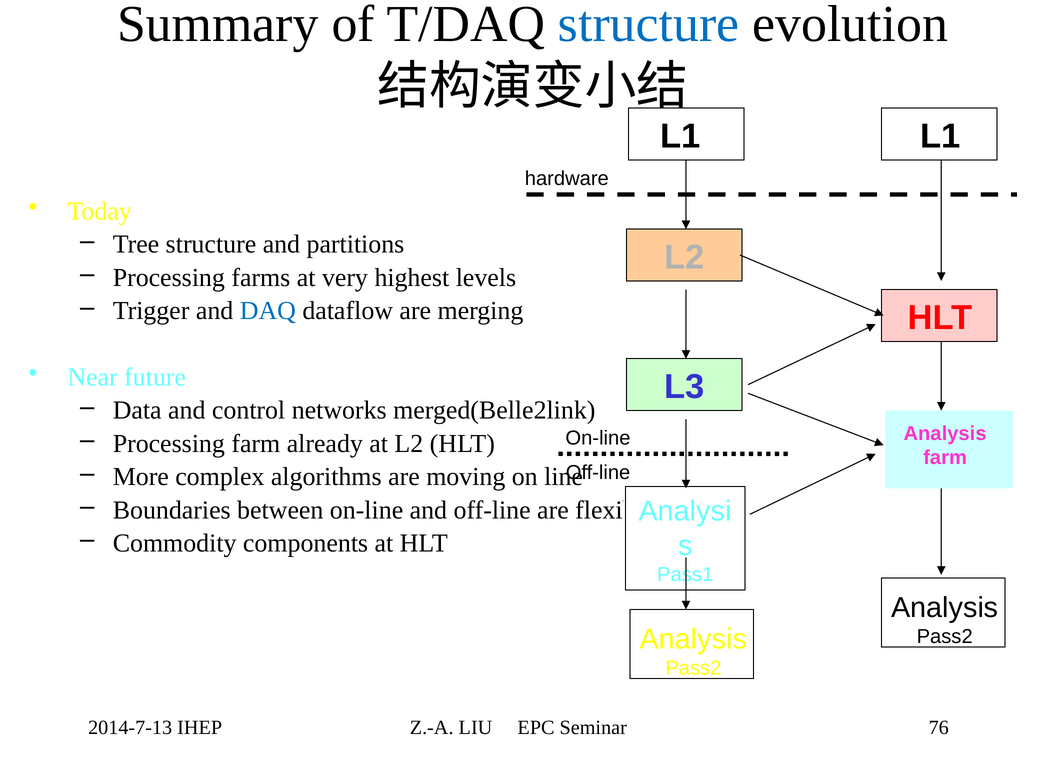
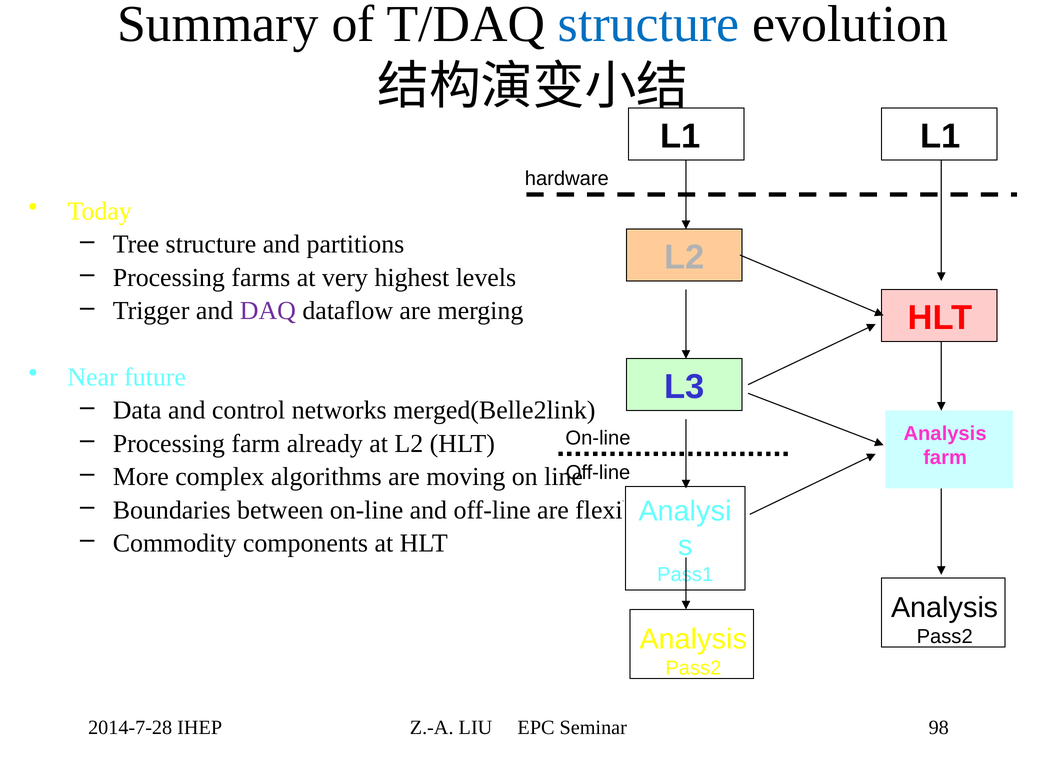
DAQ colour: blue -> purple (268, 311)
2014-7-13: 2014-7-13 -> 2014-7-28 (130, 727)
76: 76 -> 98 (939, 727)
